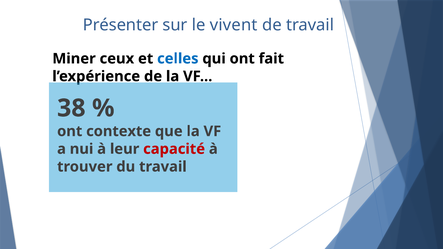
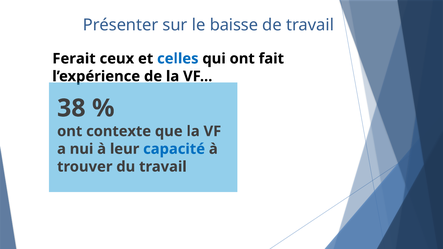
vivent: vivent -> baisse (234, 25)
Miner: Miner -> Ferait (74, 59)
capacité colour: red -> blue (174, 149)
